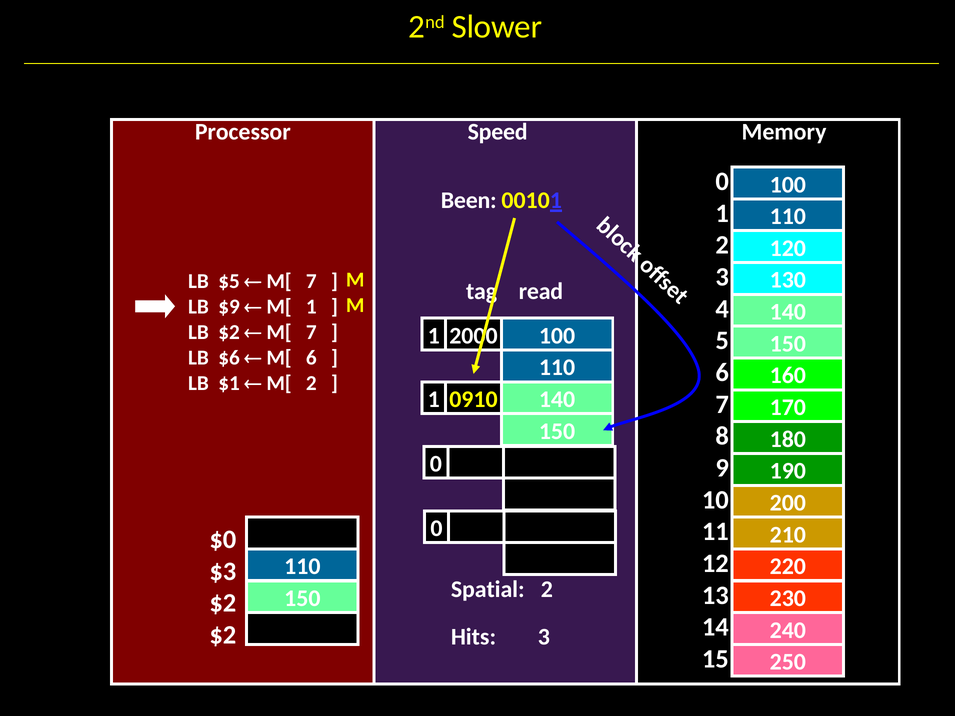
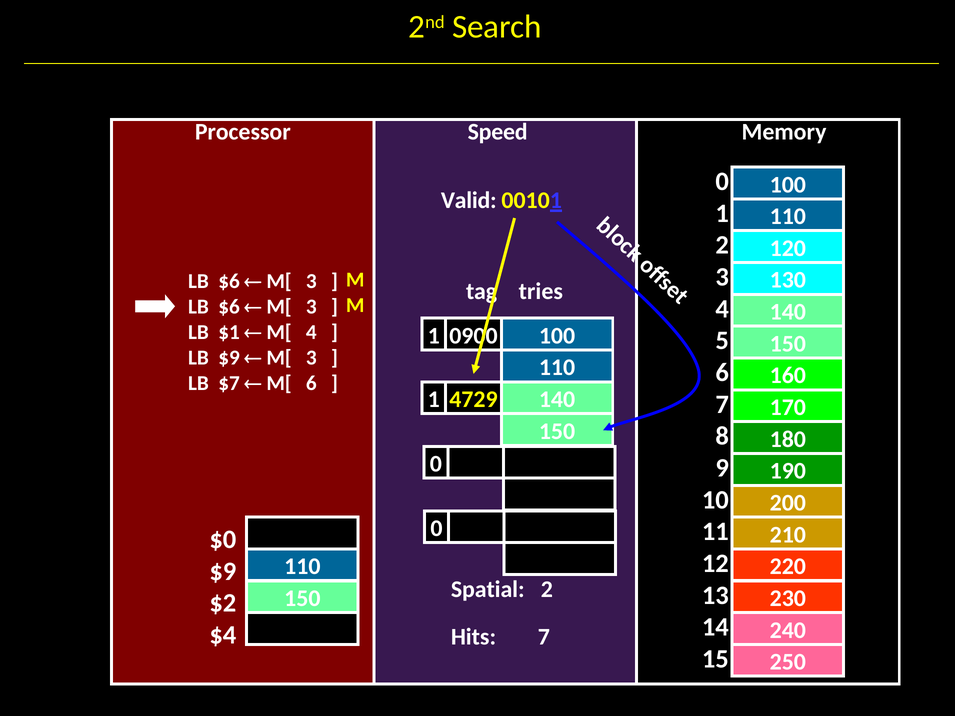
Slower: Slower -> Search (497, 27)
Been: Been -> Valid (469, 200)
$5: $5 -> $6 (229, 281)
7: 7 -> 3 (311, 281)
read: read -> tries (541, 291)
$9: $9 -> $6 (229, 307)
1: 1 -> 3 (311, 307)
LB $2: $2 -> $1 (229, 332)
7: 7 -> 4 (311, 332)
2000: 2000 -> 0900 (473, 336)
LB $6: $6 -> $9 (229, 358)
6: 6 -> 3 (311, 358)
$1: $1 -> $7 (229, 383)
M[ 2: 2 -> 6 (311, 383)
0910: 0910 -> 4729 (473, 400)
$3: $3 -> $9 (223, 572)
$2: $2 -> $4 (223, 635)
Hits 3: 3 -> 7 (544, 637)
